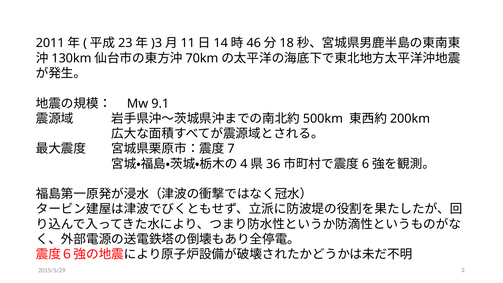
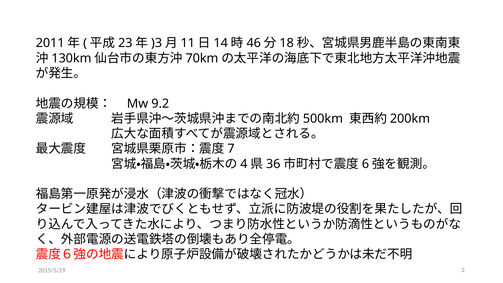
9.1: 9.1 -> 9.2 (160, 103)
